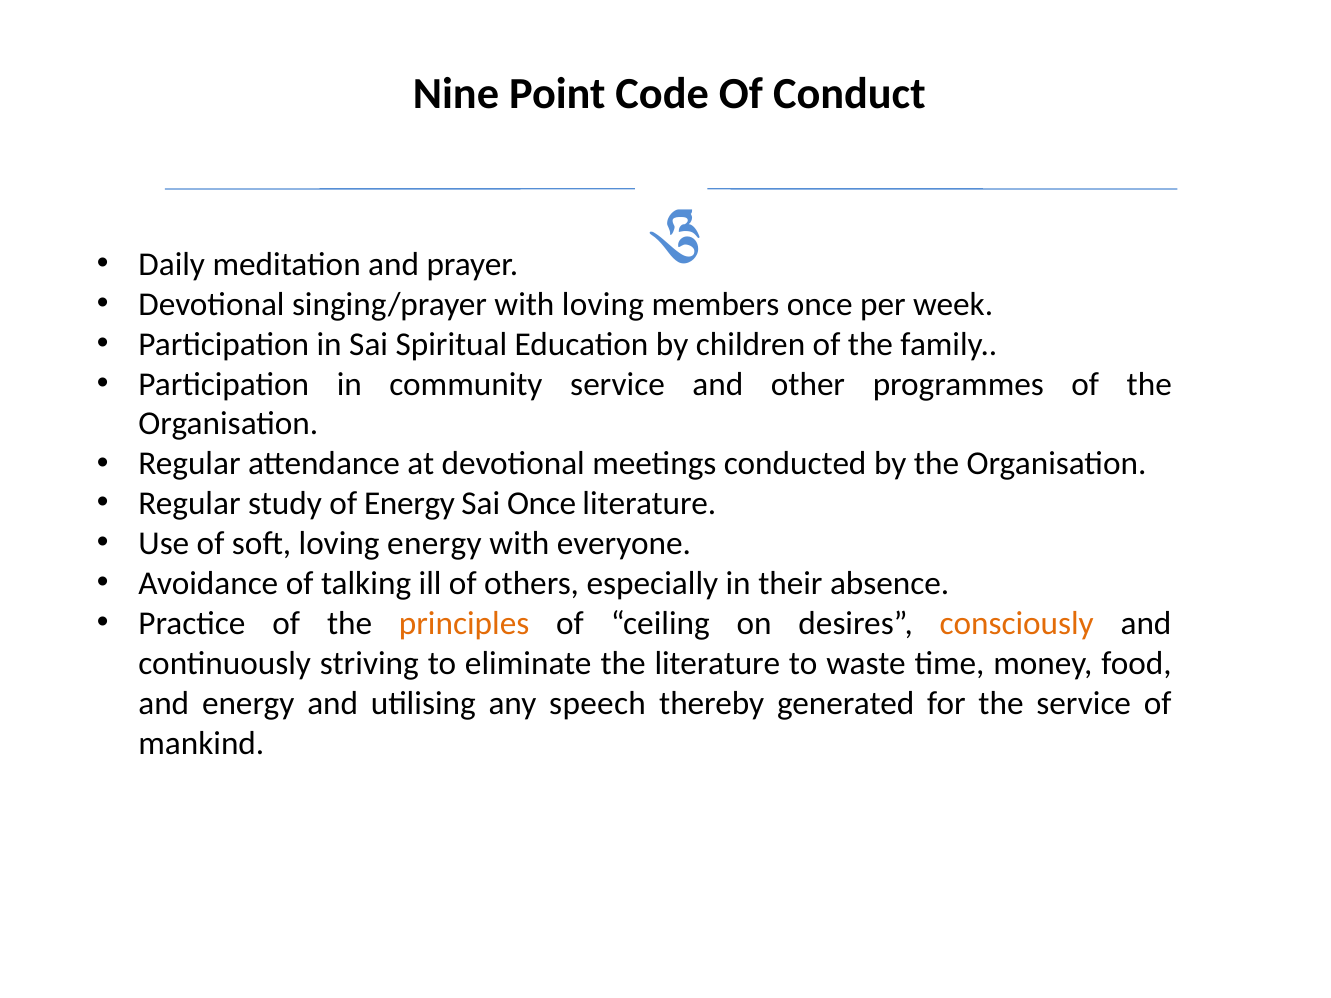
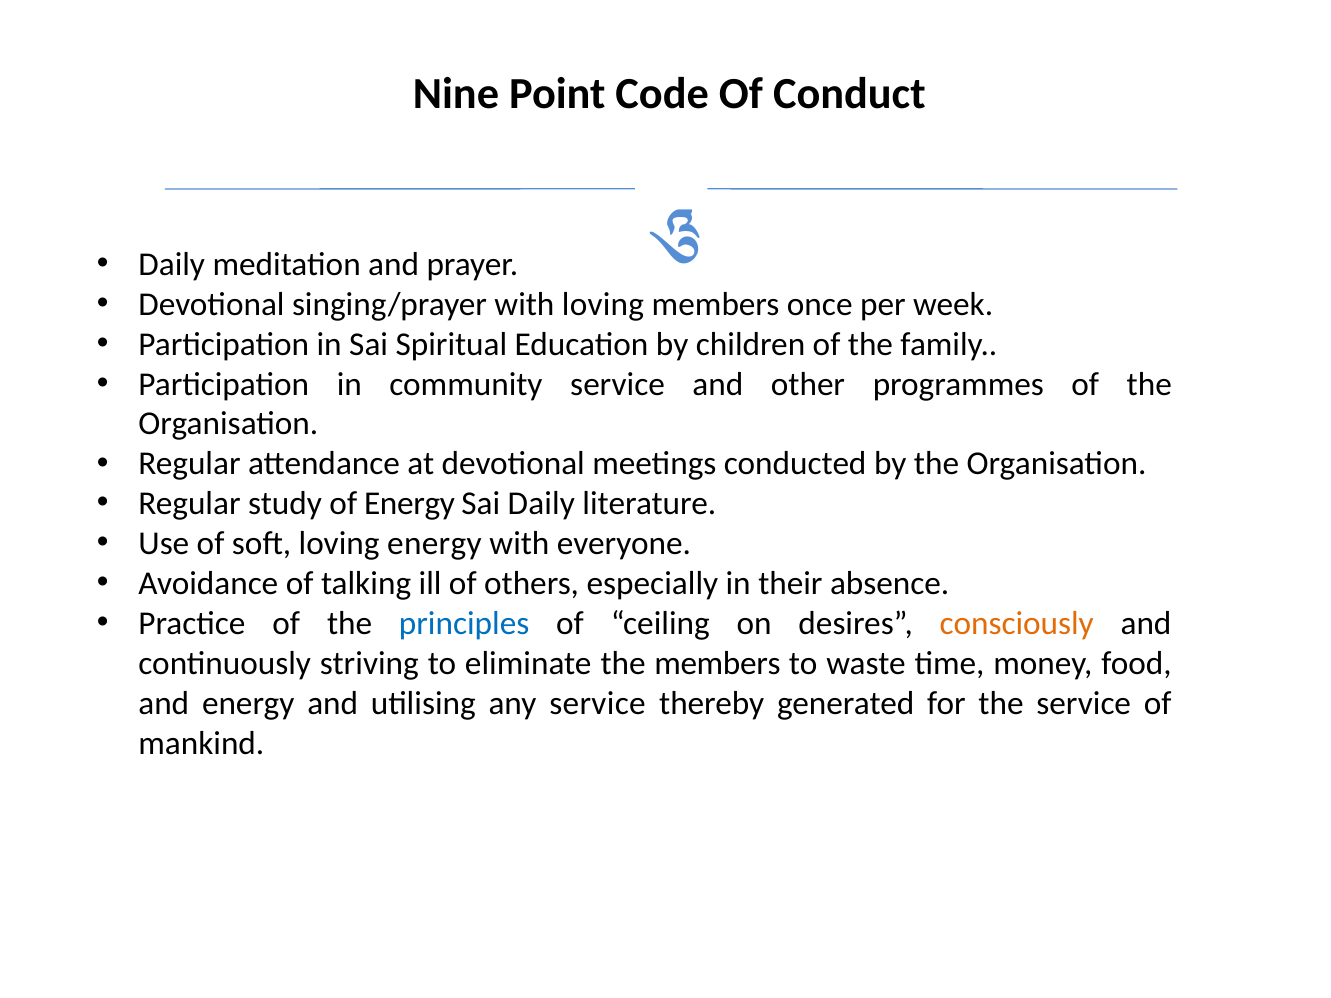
Sai Once: Once -> Daily (541, 504)
principles colour: orange -> blue (464, 624)
the literature: literature -> members (717, 664)
any speech: speech -> service (598, 704)
